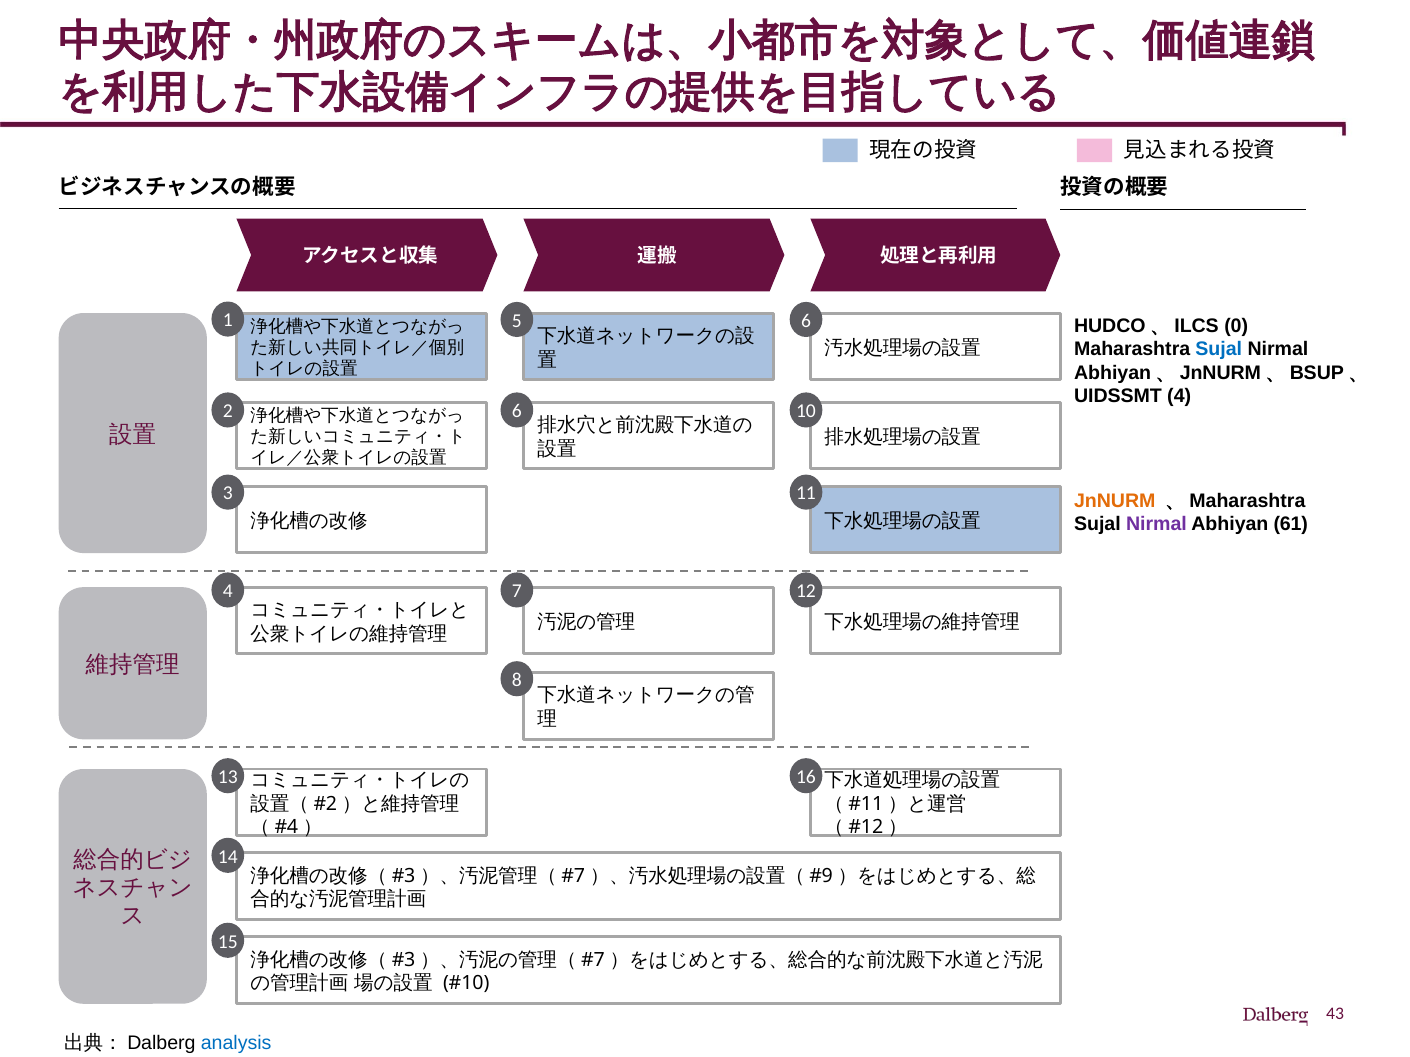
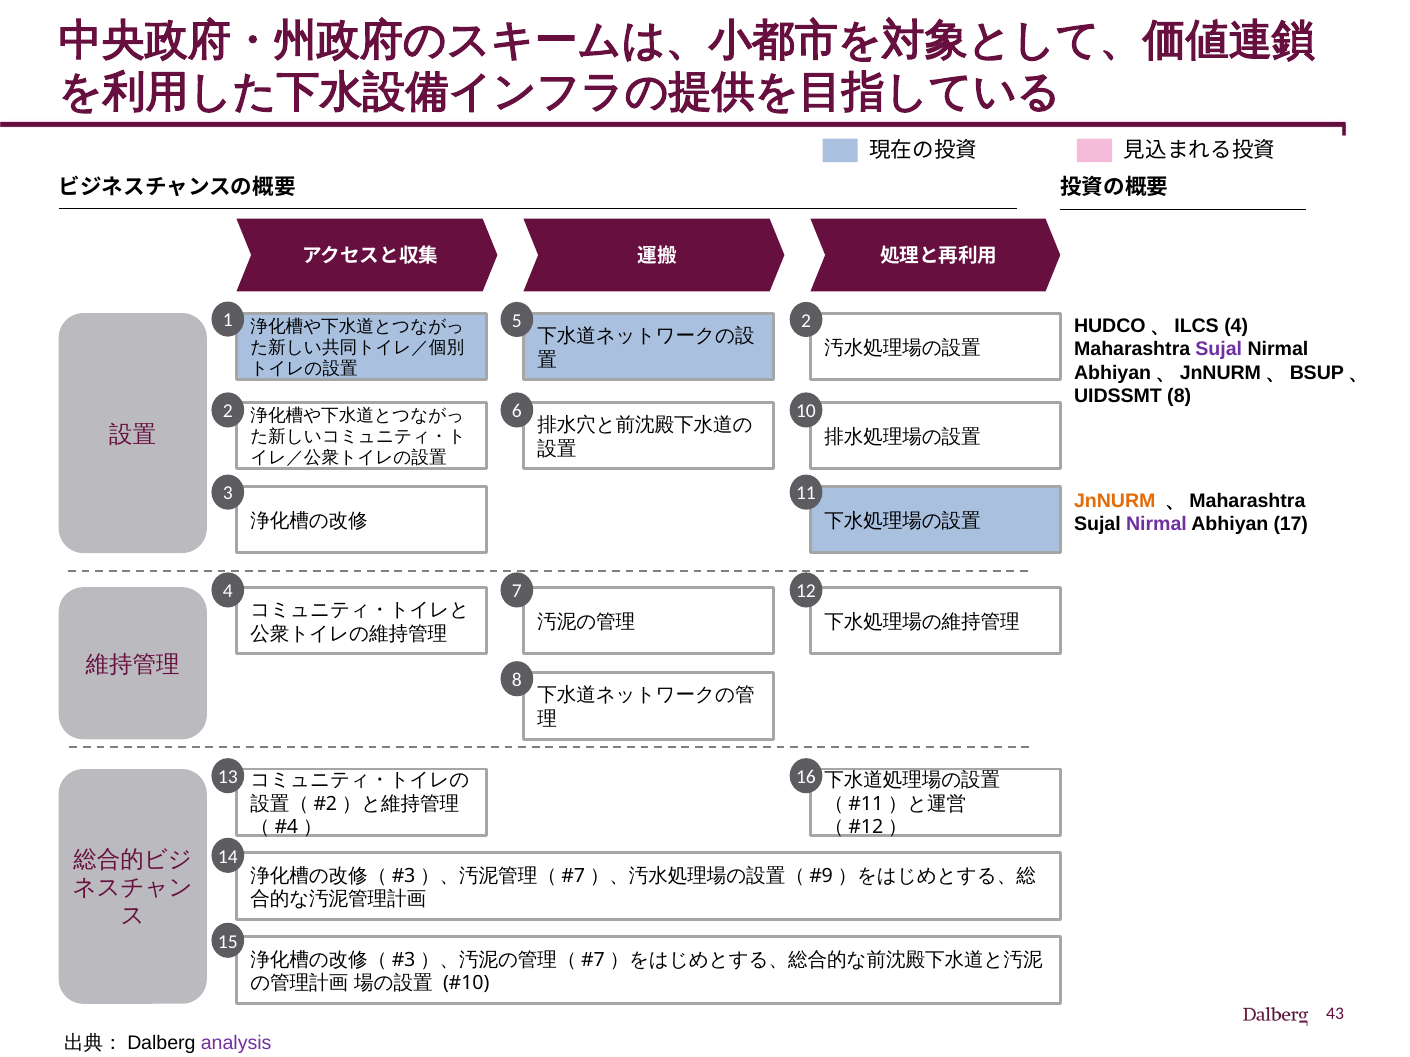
5 6: 6 -> 2 (806, 321)
HUDCO、ILCS 0: 0 -> 4 (1236, 326)
Sujal colour: blue -> purple (1219, 350)
4: 4 -> 8 (1179, 397)
61: 61 -> 17 (1291, 524)
analysis colour: blue -> purple (236, 1043)
